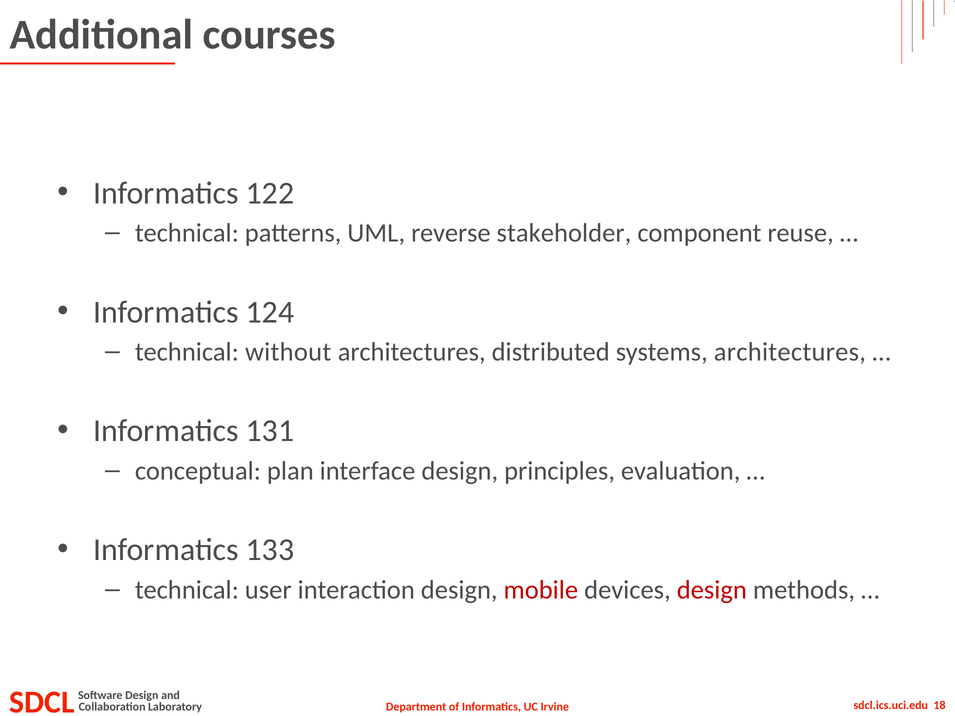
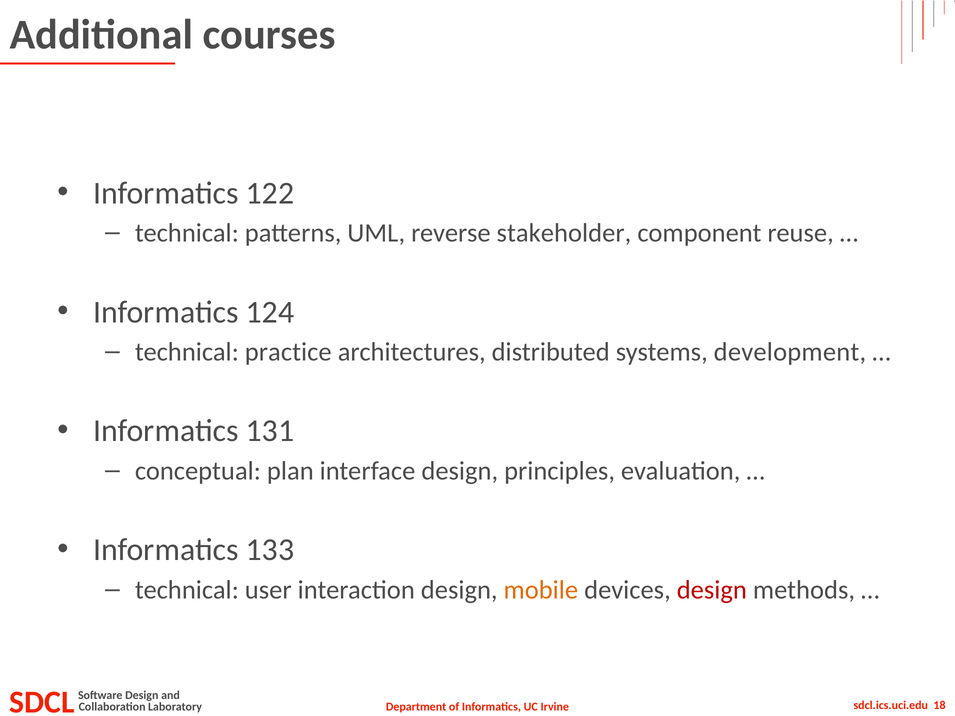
without: without -> practice (288, 352)
systems architectures: architectures -> development (790, 352)
mobile colour: red -> orange (541, 590)
